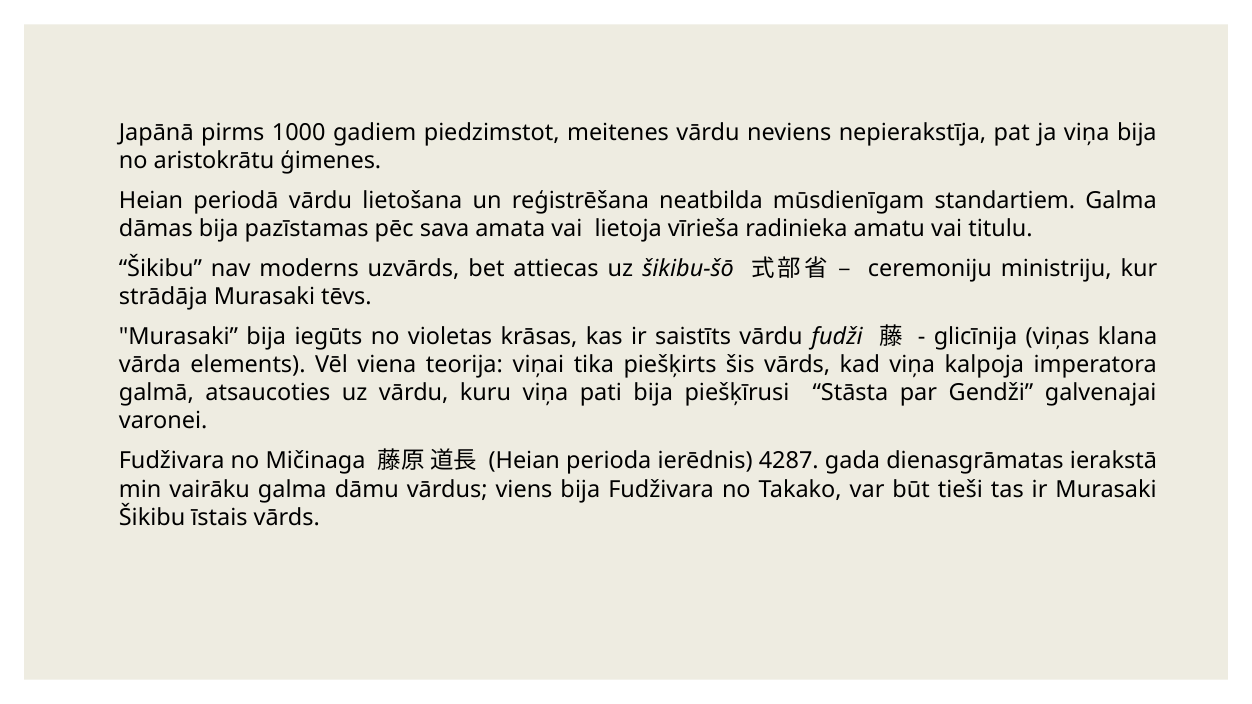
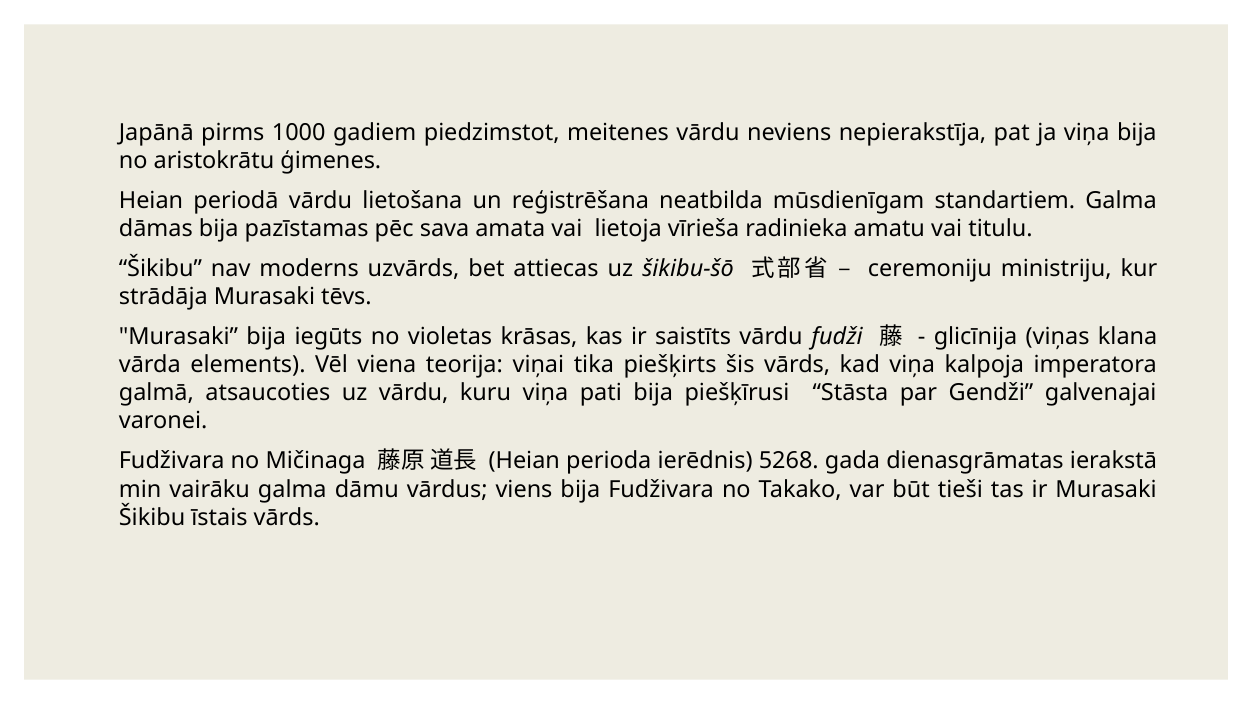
4287: 4287 -> 5268 (789, 461)
